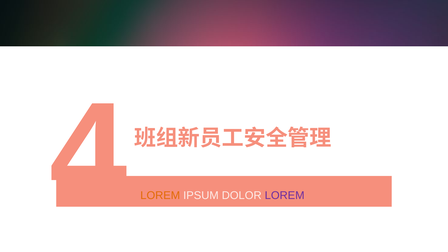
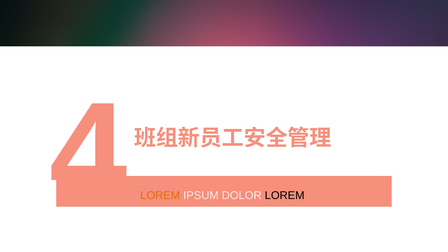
LOREM colour: purple -> black (285, 195)
